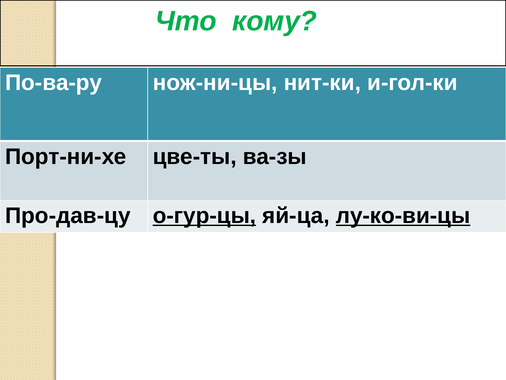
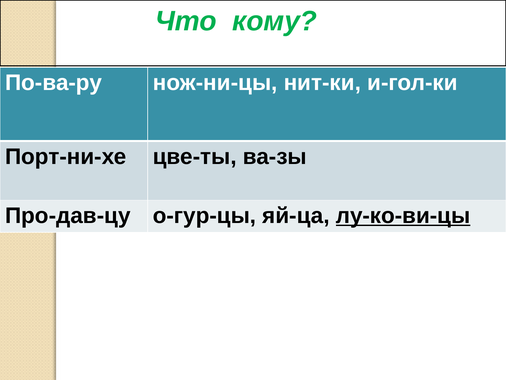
о-гур-цы underline: present -> none (204, 215)
